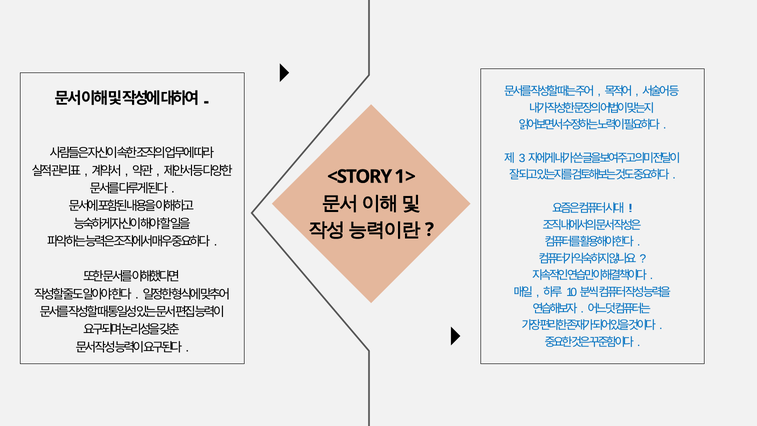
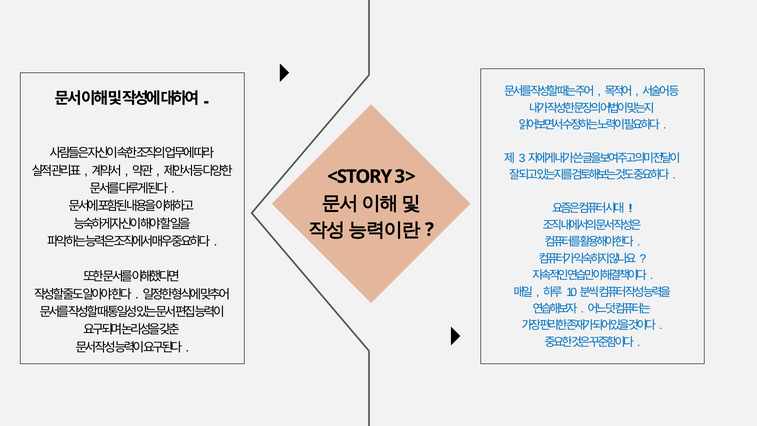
1>: 1> -> 3> (405, 177)
